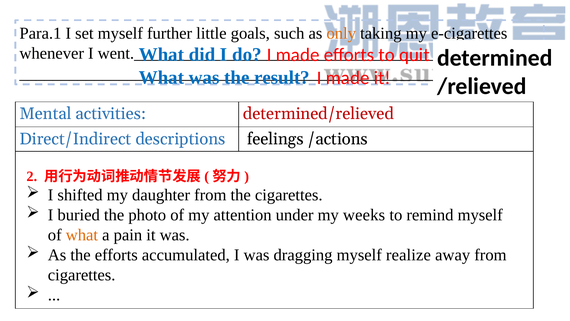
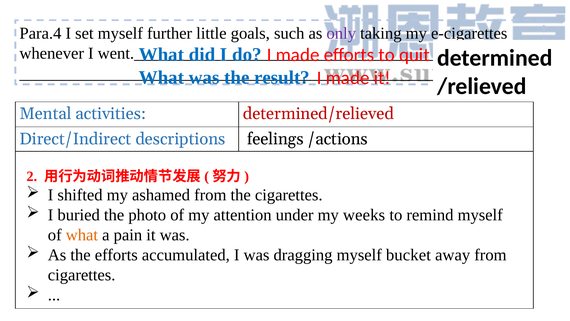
Para.1: Para.1 -> Para.4 (40, 33)
only colour: orange -> purple (341, 33)
daughter: daughter -> ashamed (161, 195)
realize: realize -> bucket (408, 255)
